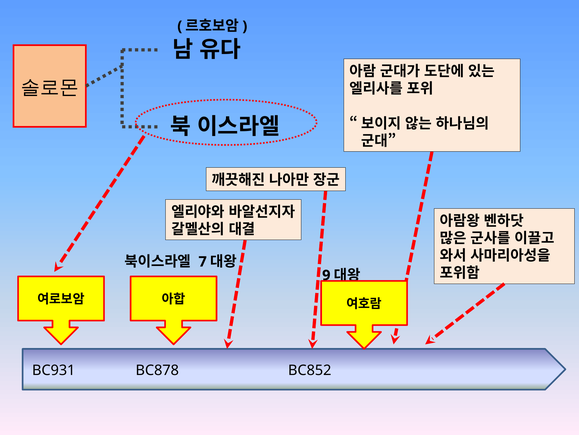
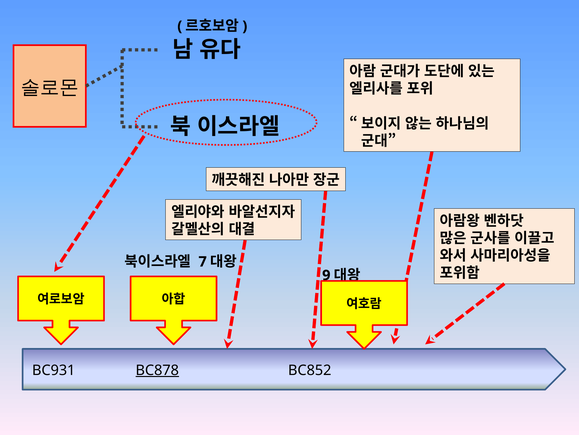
BC878 underline: none -> present (157, 370)
